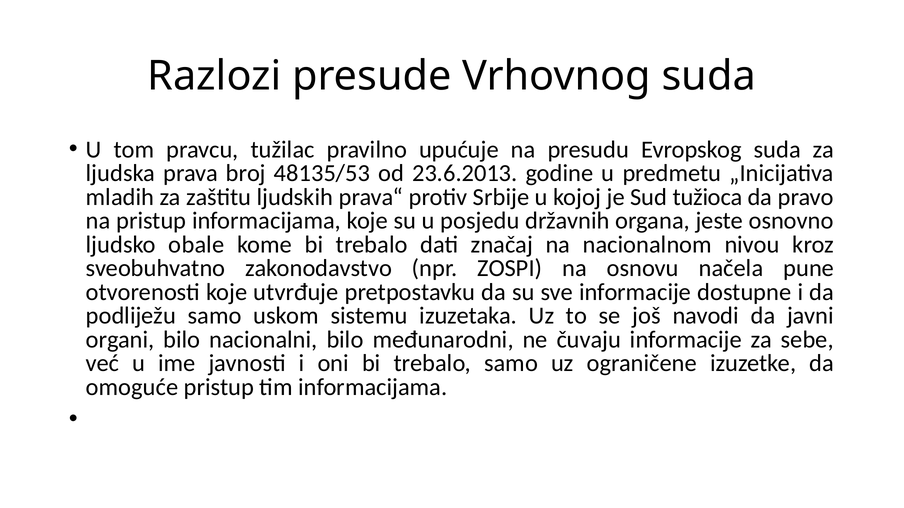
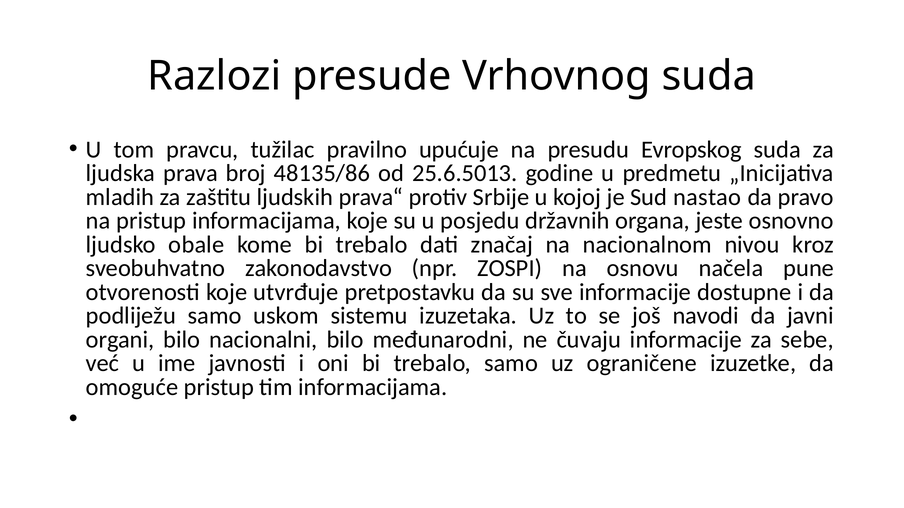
48135/53: 48135/53 -> 48135/86 (322, 173)
23.6.2013: 23.6.2013 -> 25.6.5013 (465, 173)
tužioca: tužioca -> nastao (707, 197)
